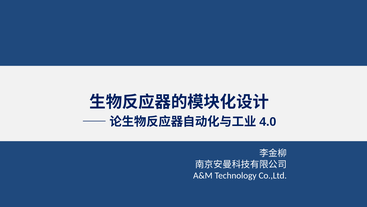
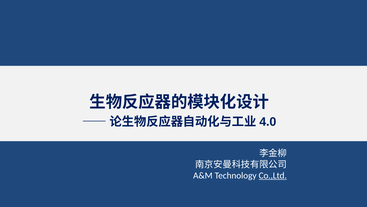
Co.,Ltd underline: none -> present (273, 175)
